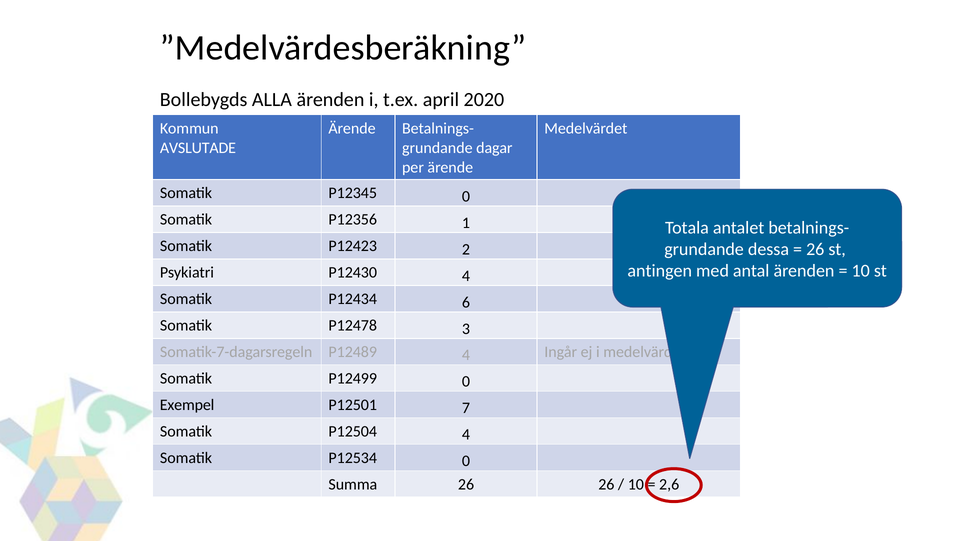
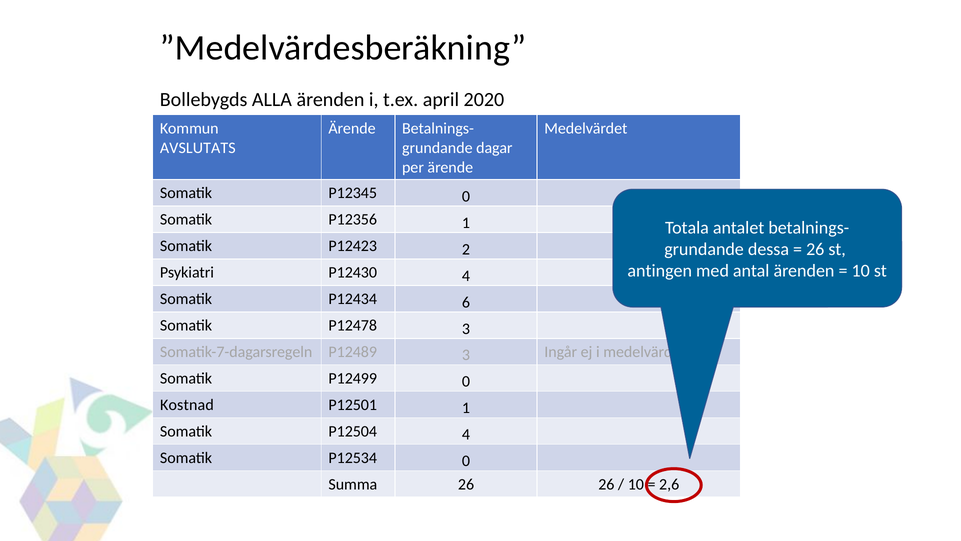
AVSLUTADE: AVSLUTADE -> AVSLUTATS (198, 148)
P12489 4: 4 -> 3 (466, 355)
Exempel: Exempel -> Kostnad (187, 405)
P12501 7: 7 -> 1 (466, 408)
